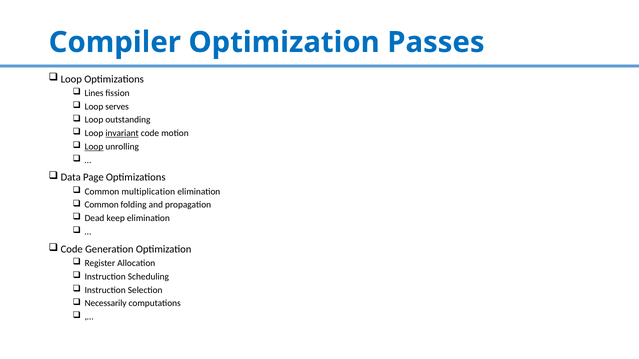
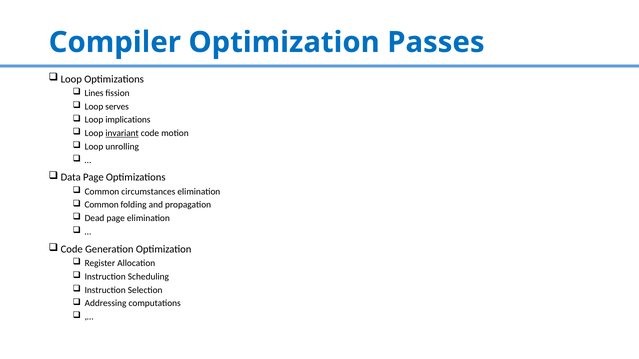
outstanding: outstanding -> implications (128, 120)
Loop underline: present -> none (94, 147)
multiplication: multiplication -> circumstances (148, 192)
Dead keep: keep -> page (116, 219)
Necessarily: Necessarily -> Addressing (106, 304)
